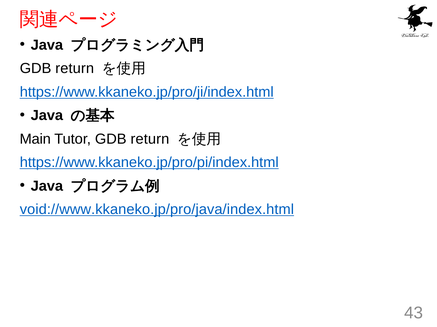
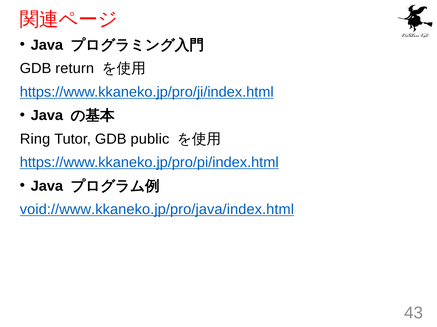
Main: Main -> Ring (35, 139)
Tutor GDB return: return -> public (150, 139)
